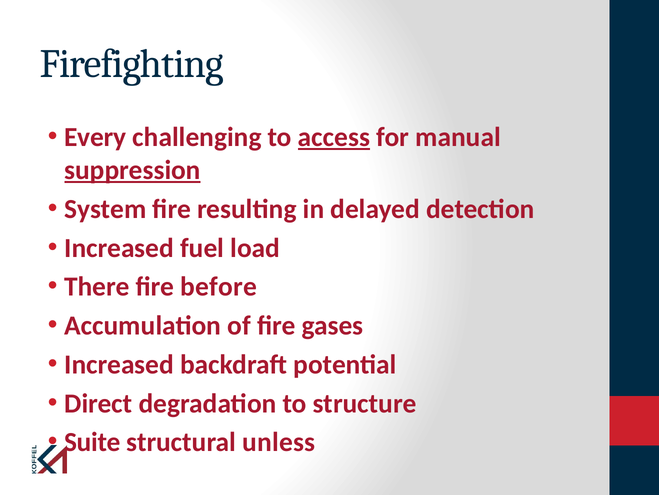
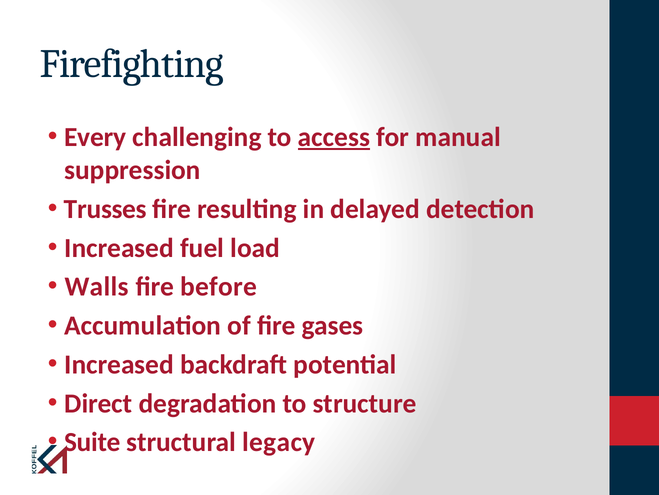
suppression underline: present -> none (132, 170)
System: System -> Trusses (105, 209)
There: There -> Walls (97, 286)
unless: unless -> legacy (279, 442)
